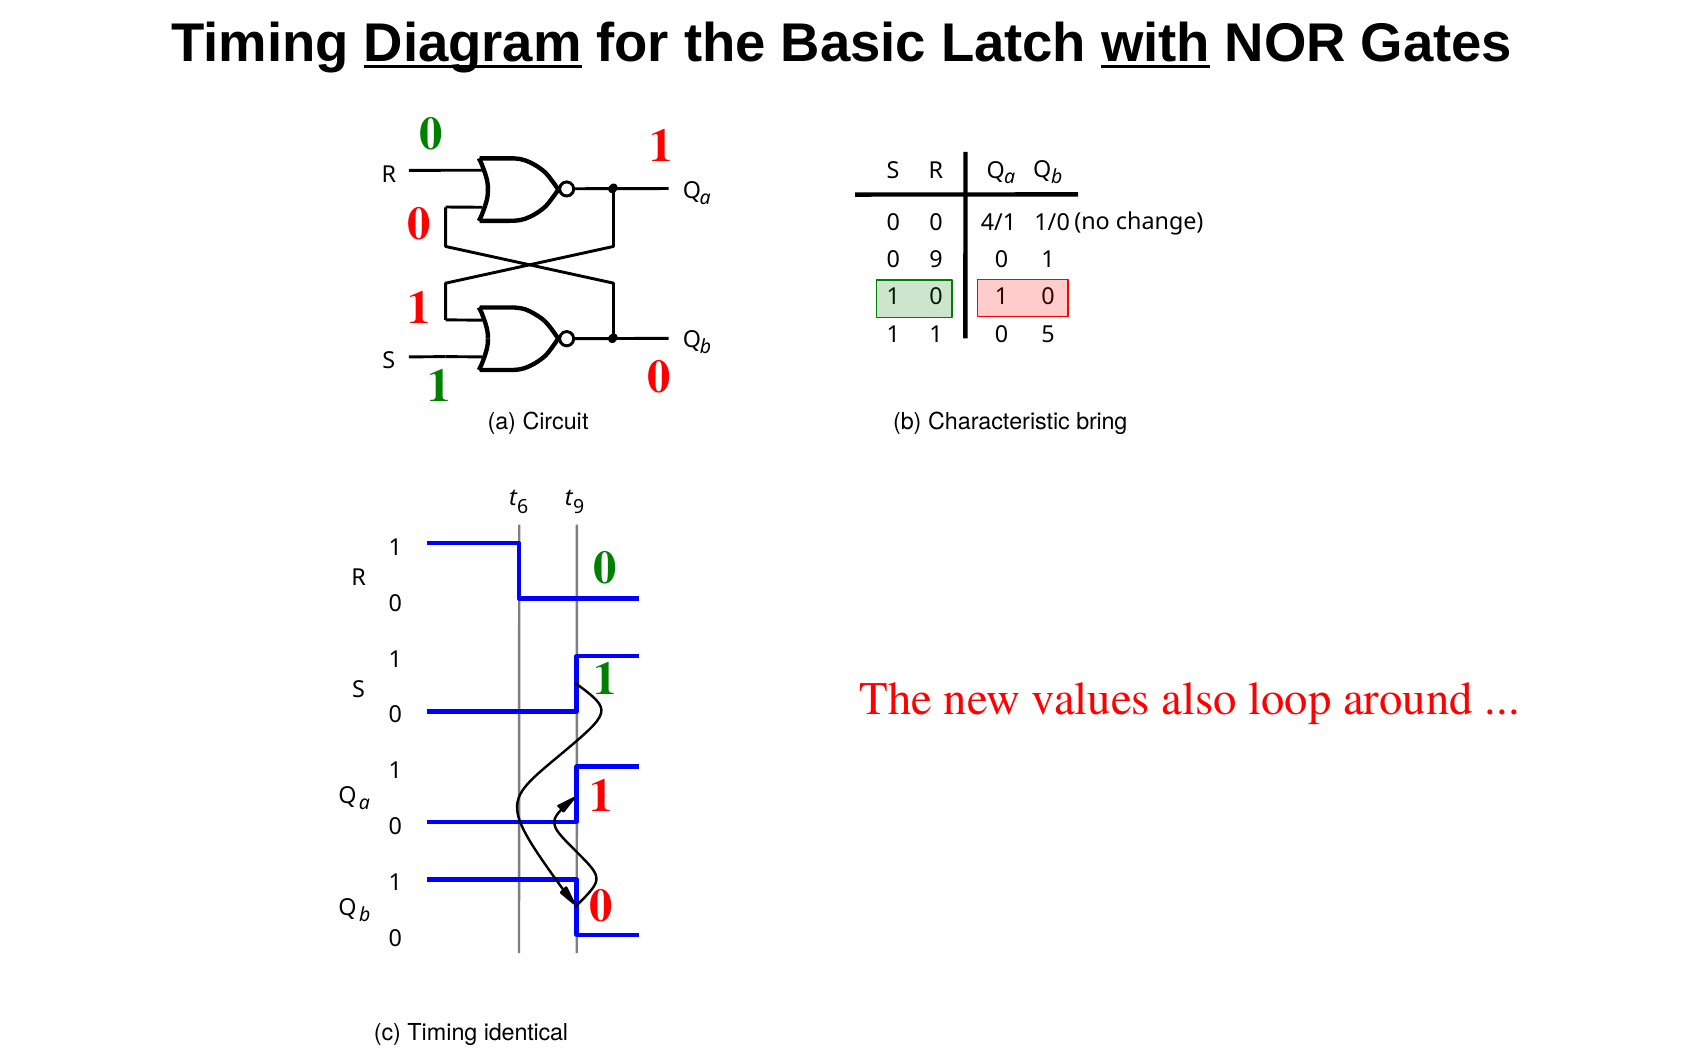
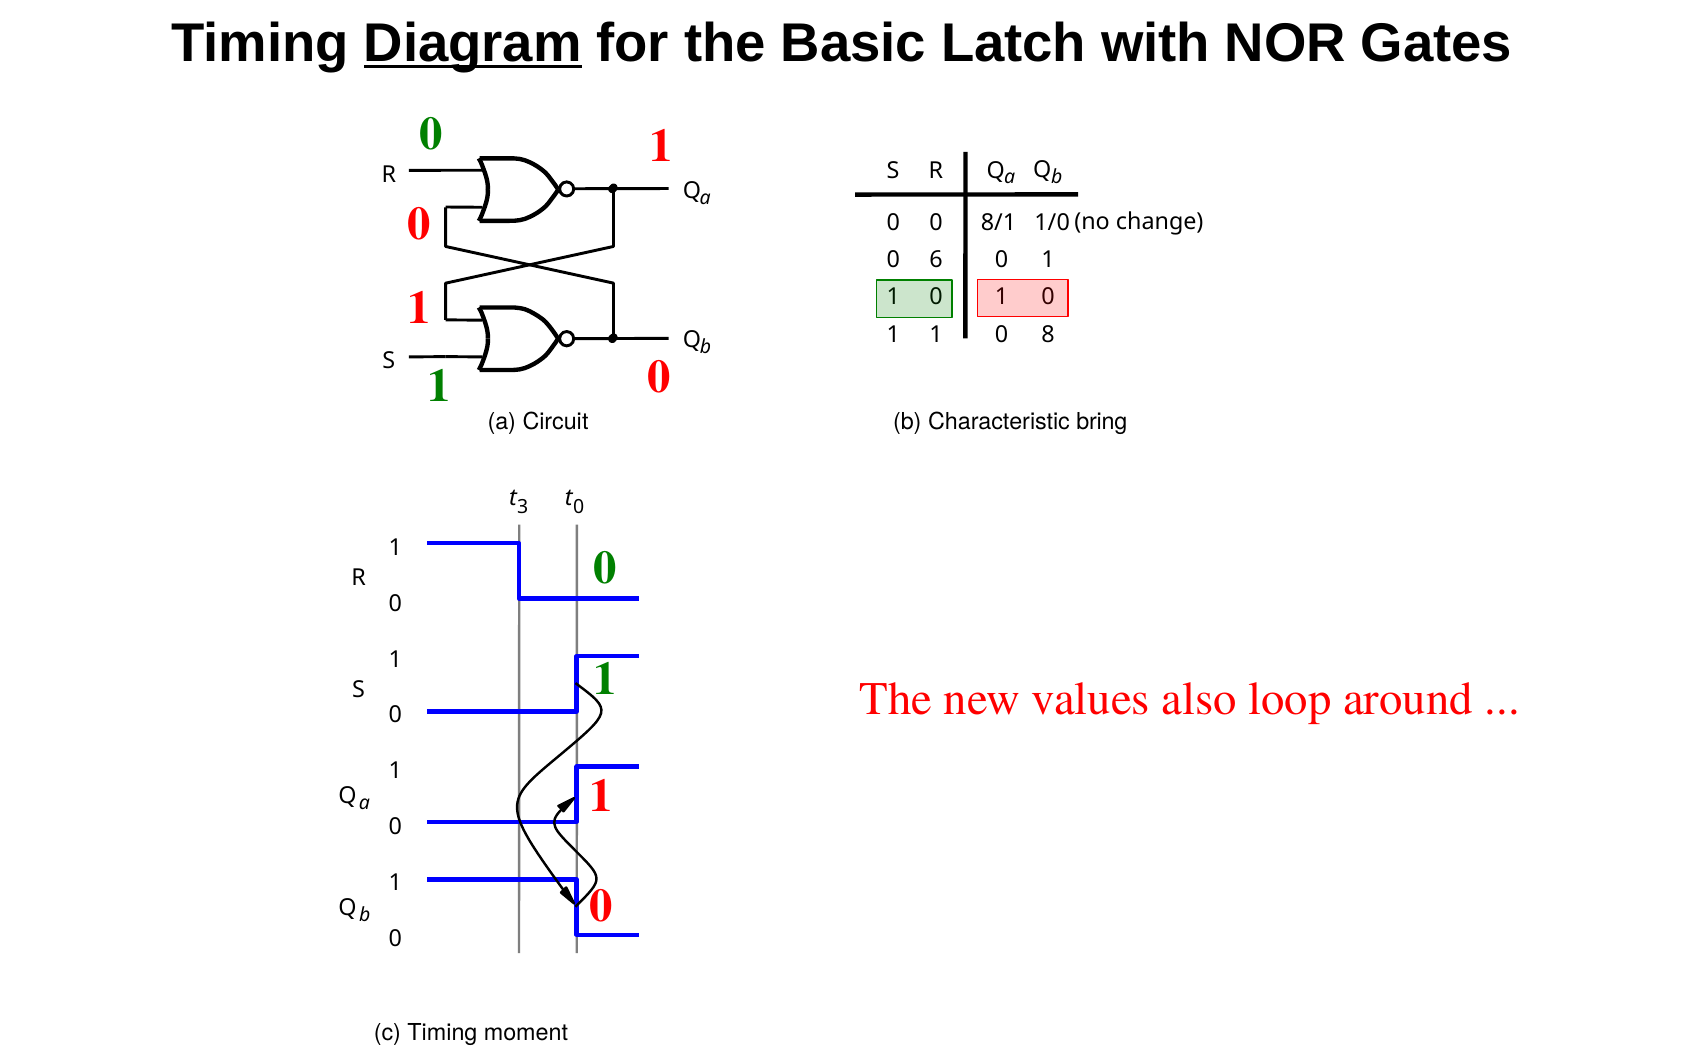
with underline: present -> none (1155, 43)
4/1: 4/1 -> 8/1 (999, 223)
0 9: 9 -> 6 (936, 260)
0 5: 5 -> 8 (1048, 335)
6: 6 -> 3 (523, 507)
9: 9 -> 0 (579, 507)
identical: identical -> moment (526, 1033)
